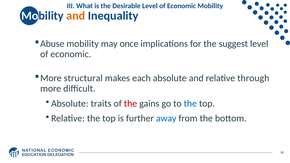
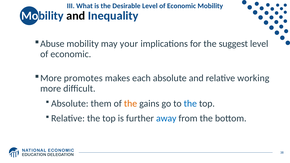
and colour: orange -> black (76, 16)
once: once -> your (129, 44)
structural: structural -> promotes (83, 78)
through: through -> working (253, 78)
traits: traits -> them (101, 104)
the colour: red -> orange (130, 104)
